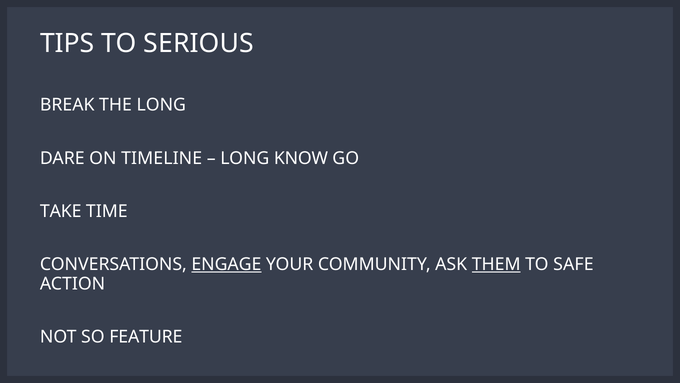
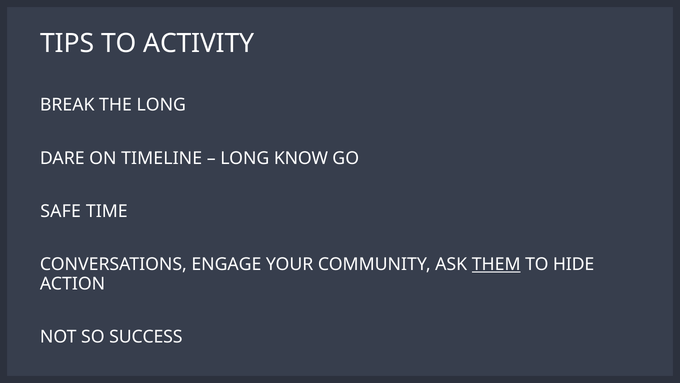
SERIOUS: SERIOUS -> ACTIVITY (199, 43)
TAKE: TAKE -> SAFE (61, 211)
ENGAGE underline: present -> none (226, 264)
SAFE: SAFE -> HIDE (574, 264)
FEATURE: FEATURE -> SUCCESS (146, 336)
